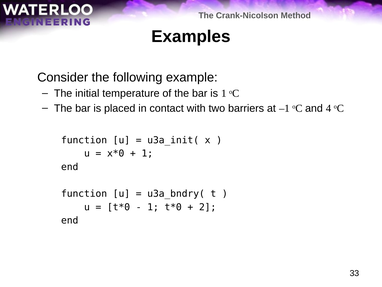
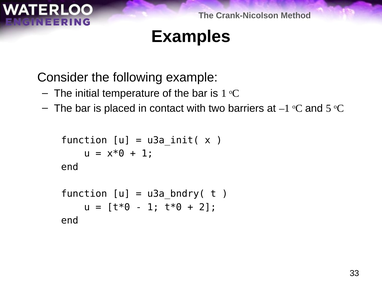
4: 4 -> 5 (328, 108)
